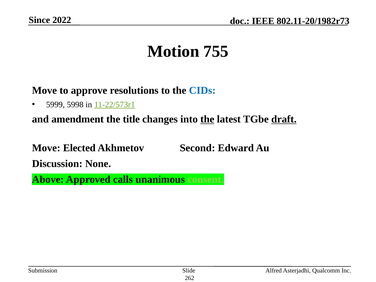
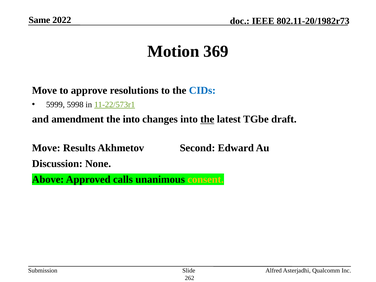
Since: Since -> Same (39, 20)
755: 755 -> 369 (216, 51)
the title: title -> into (131, 119)
draft underline: present -> none (284, 119)
Elected: Elected -> Results (79, 148)
consent colour: light green -> yellow (206, 179)
